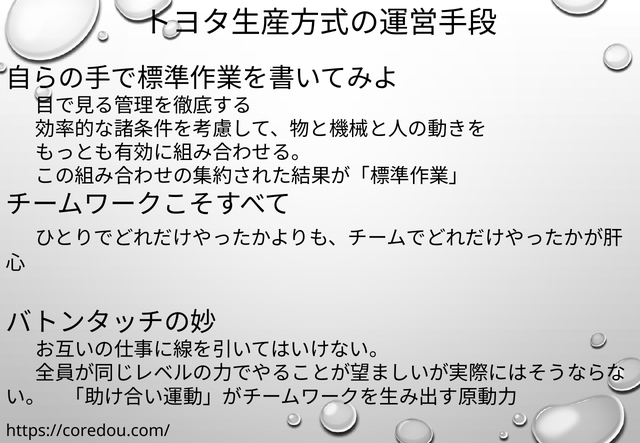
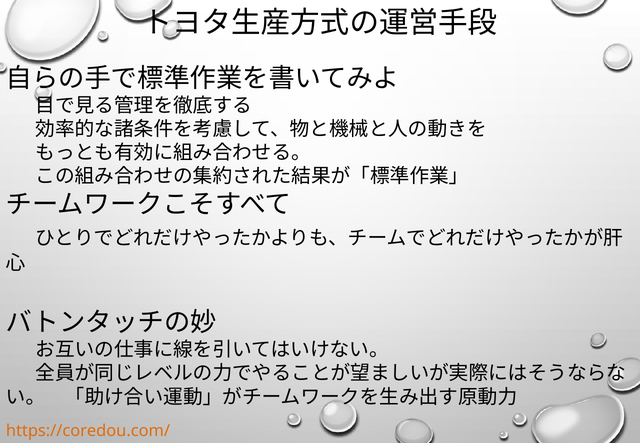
https://coredou.com/ colour: black -> orange (88, 431)
